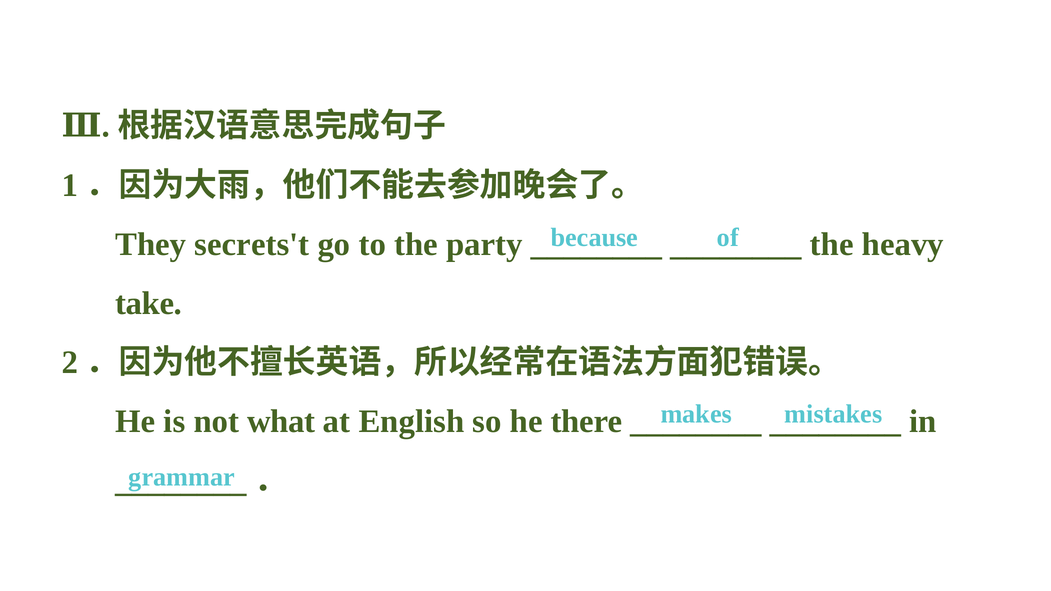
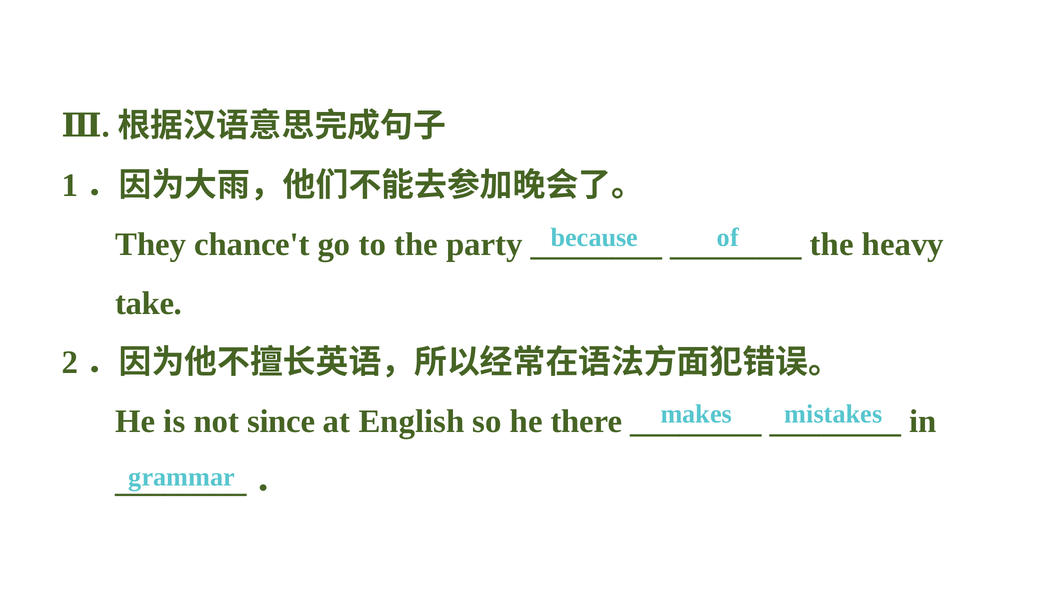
secrets't: secrets't -> chance't (252, 244)
what: what -> since (281, 422)
